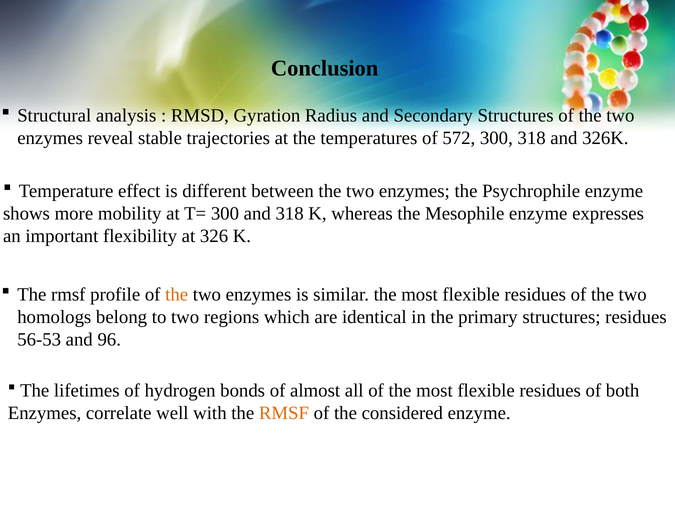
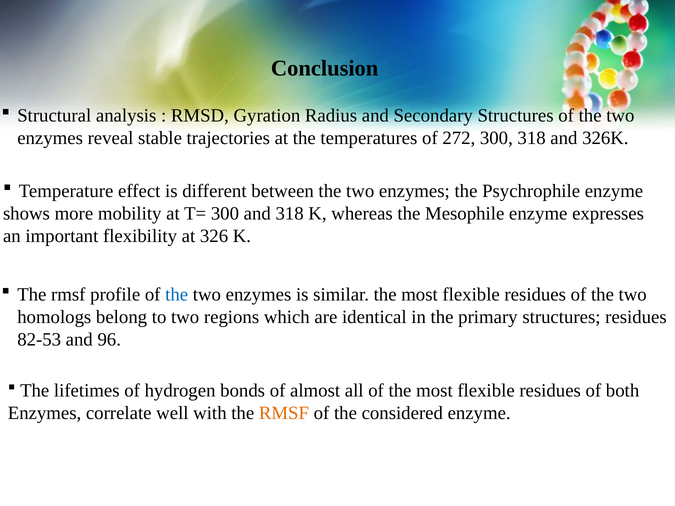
572: 572 -> 272 (459, 138)
the colour: orange -> blue (177, 295)
56-53: 56-53 -> 82-53 (39, 340)
